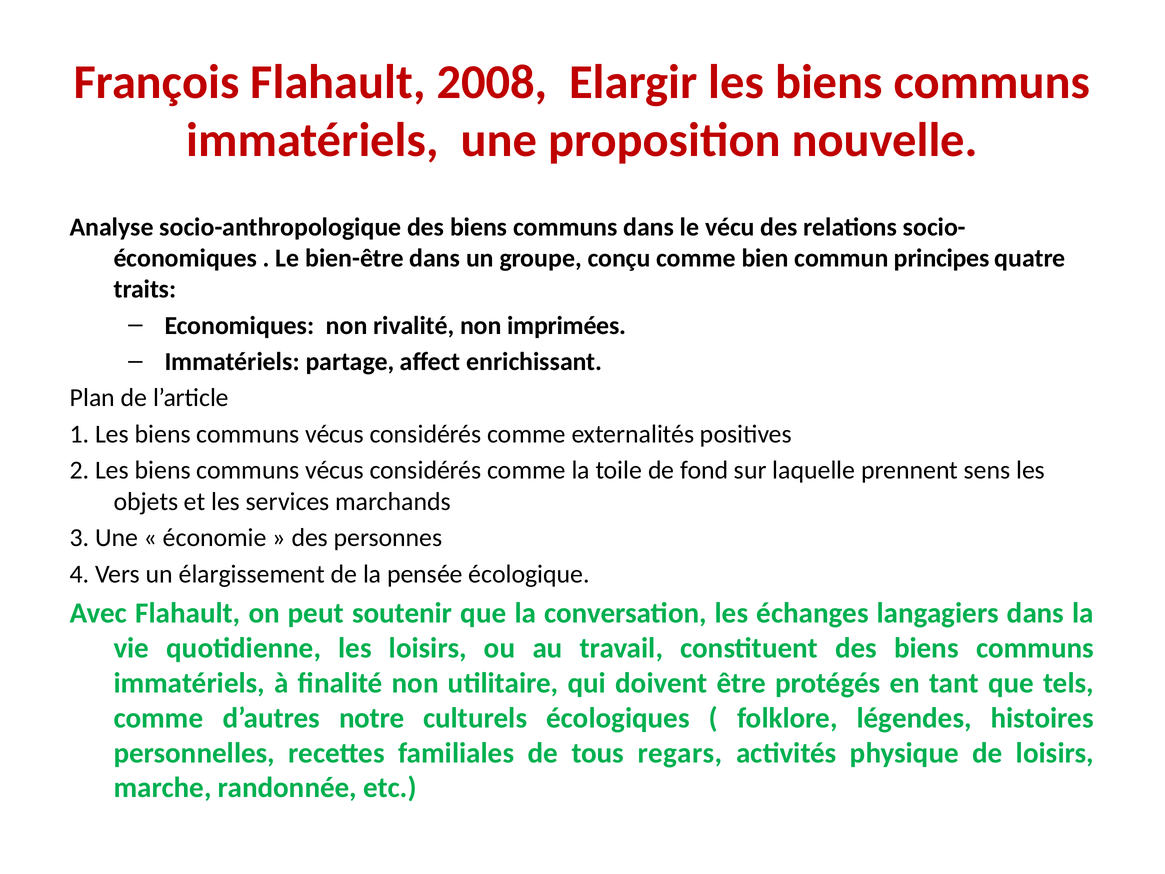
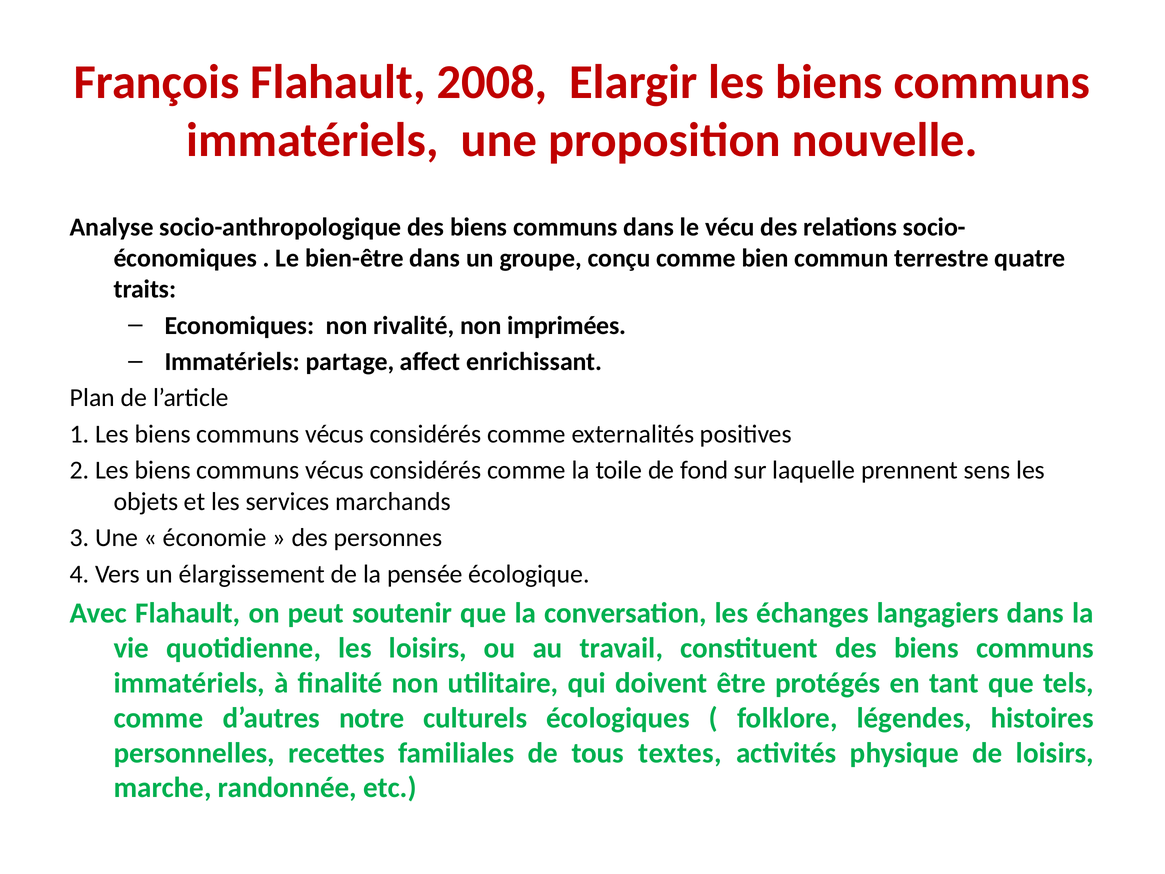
principes: principes -> terrestre (942, 258)
regars: regars -> textes (680, 753)
